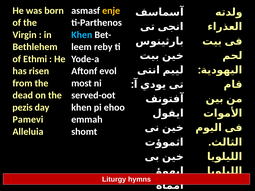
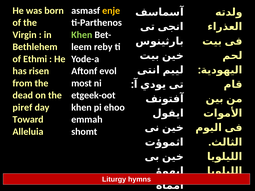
Khen colour: light blue -> light green (82, 35)
served-oot: served-oot -> etgeek-oot (93, 95)
pezis: pezis -> piref (22, 108)
Pamevi: Pamevi -> Toward (28, 120)
